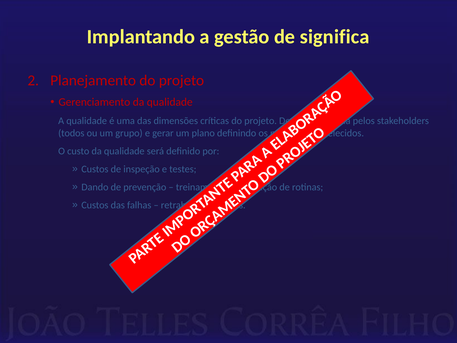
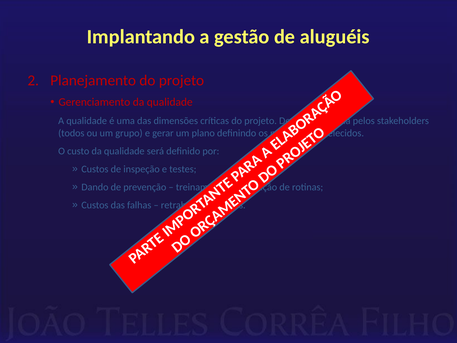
significa: significa -> aluguéis (335, 37)
